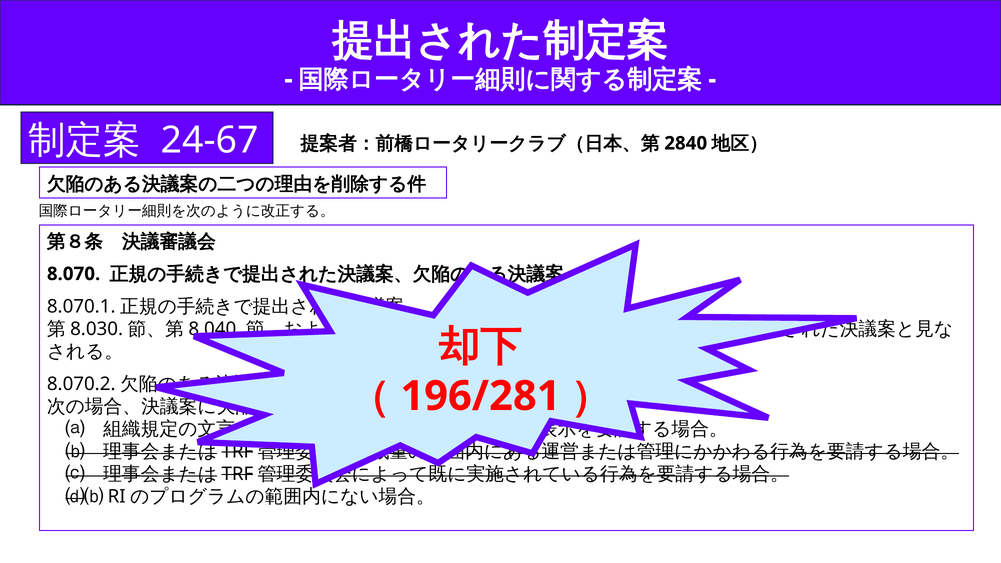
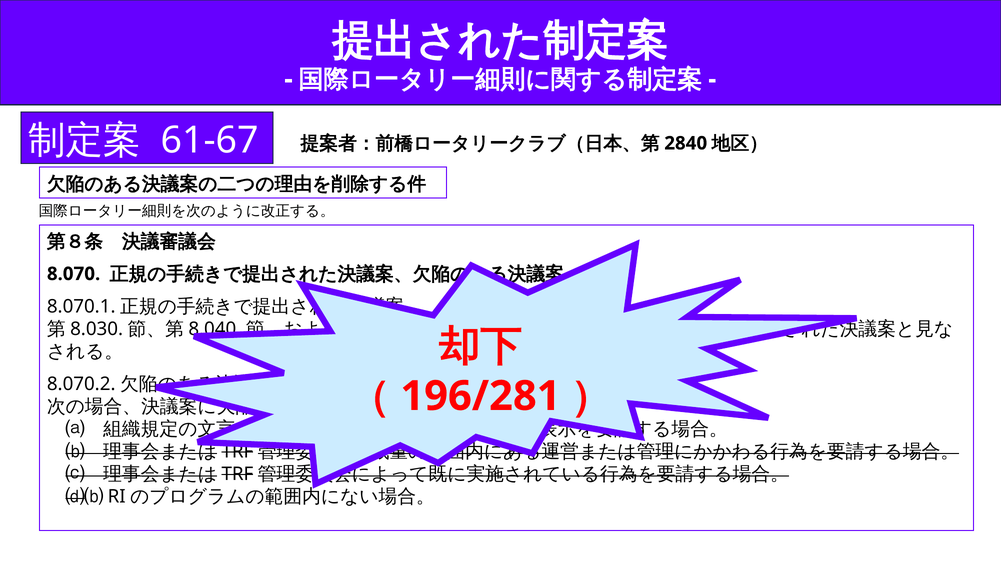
24-67: 24-67 -> 61-67 (210, 140)
